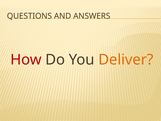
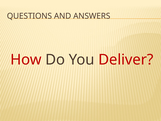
Deliver colour: orange -> red (126, 60)
